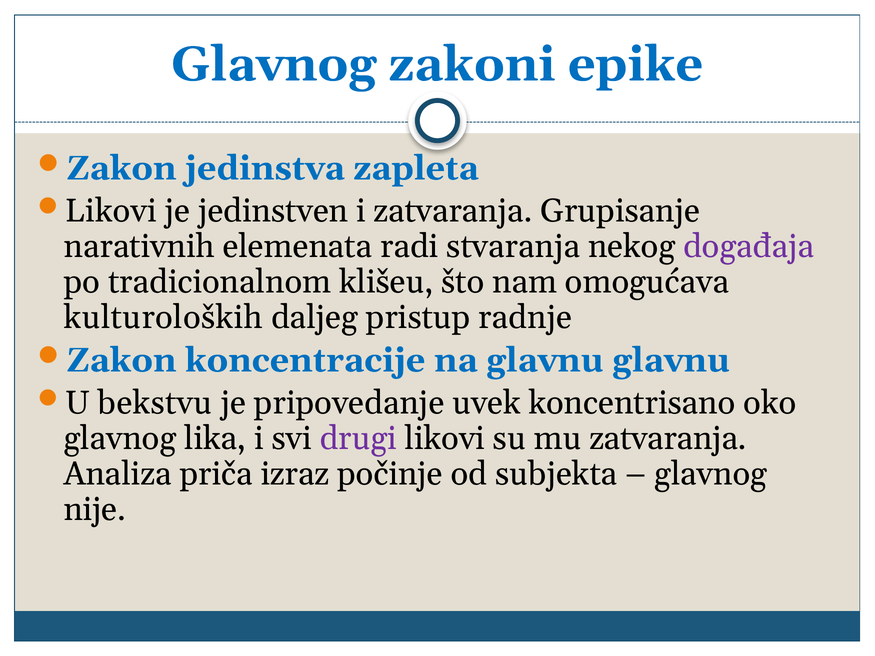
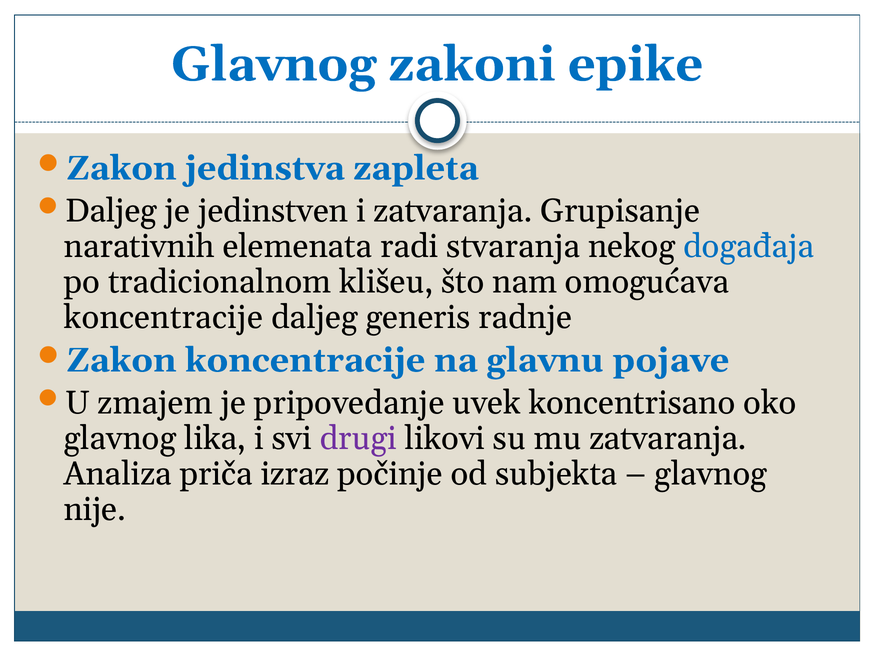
Likovi: Likovi -> Daljeg (111, 211)
događaja colour: purple -> blue (749, 246)
kulturoloških: kulturoloških -> koncentracije (163, 317)
pristup: pristup -> generis (418, 317)
glavnu glavnu: glavnu -> pojave (671, 360)
bekstvu: bekstvu -> zmajem (155, 403)
